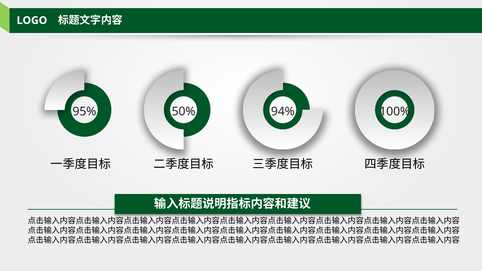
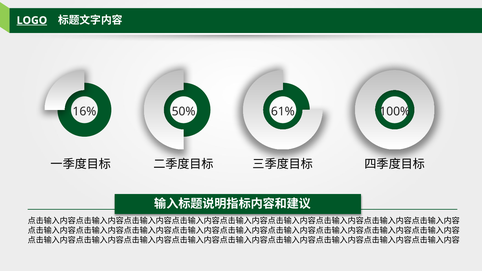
LOGO underline: none -> present (32, 20)
95%: 95% -> 16% (84, 112)
94%: 94% -> 61% (283, 112)
